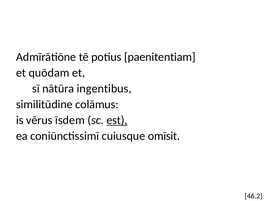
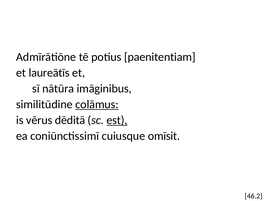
quōdam: quōdam -> laureātīs (49, 73)
ingentibus: ingentibus -> imāginibus (104, 89)
colāmus underline: none -> present (97, 104)
īsdem: īsdem -> dēditā (70, 120)
